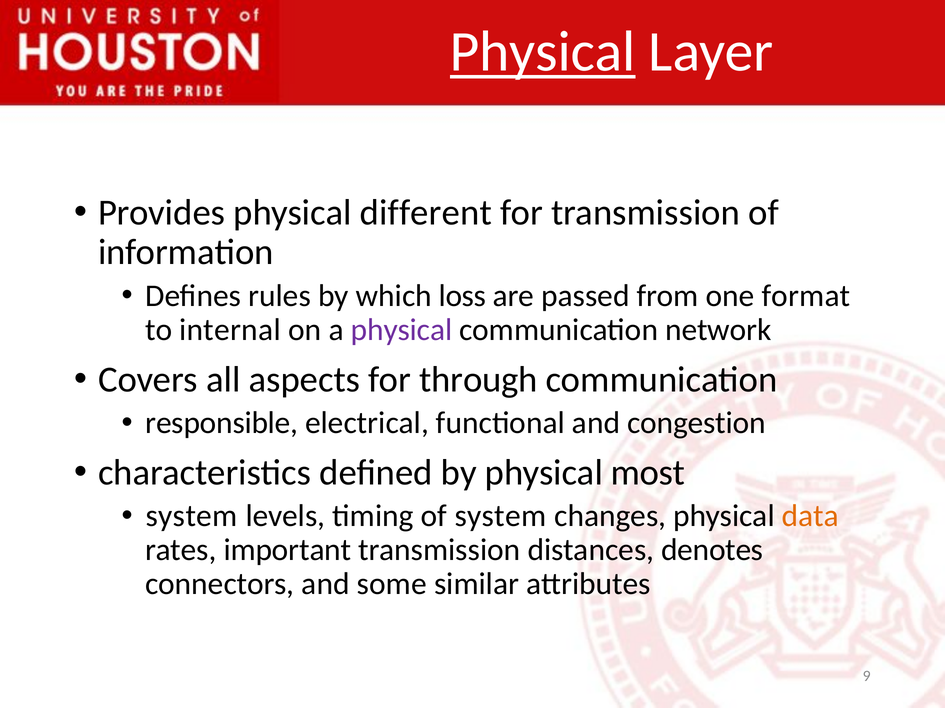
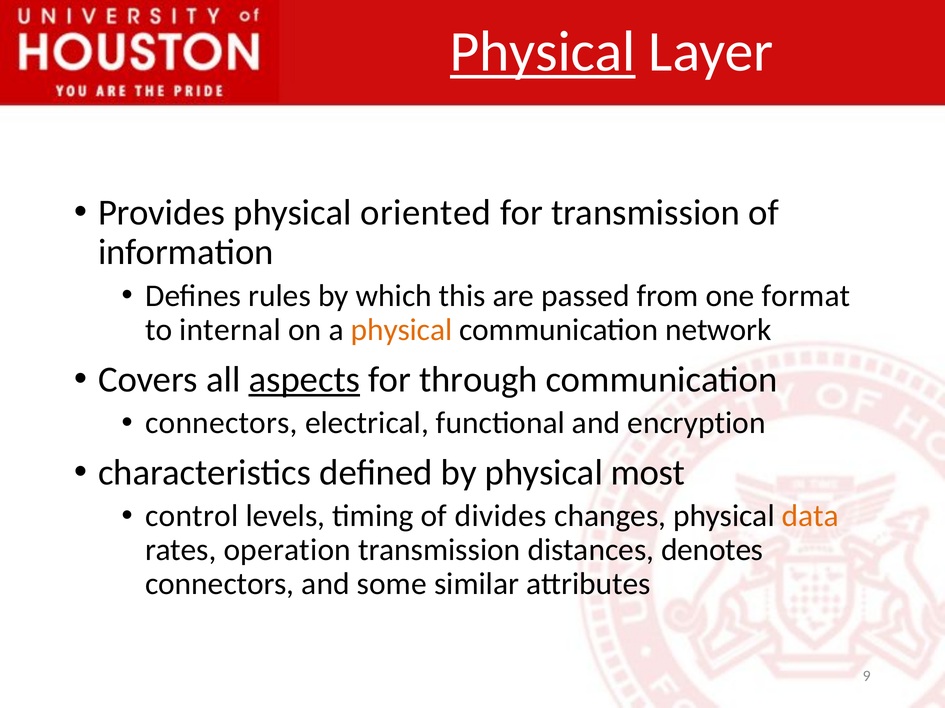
different: different -> oriented (426, 213)
loss: loss -> this (462, 296)
physical colour: purple -> orange (402, 330)
aspects underline: none -> present (304, 380)
responsible: responsible -> connectors (221, 423)
congestion: congestion -> encryption (696, 423)
system: system -> control (192, 517)
of system: system -> divides (501, 517)
important: important -> operation (287, 551)
